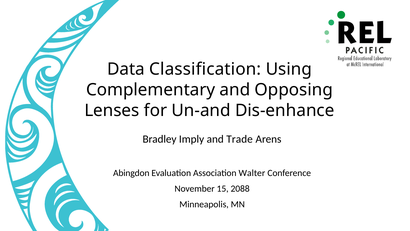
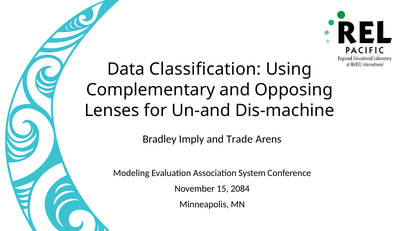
Dis-enhance: Dis-enhance -> Dis-machine (285, 110)
Abingdon: Abingdon -> Modeling (131, 173)
Walter: Walter -> System (252, 173)
2088: 2088 -> 2084 (240, 188)
